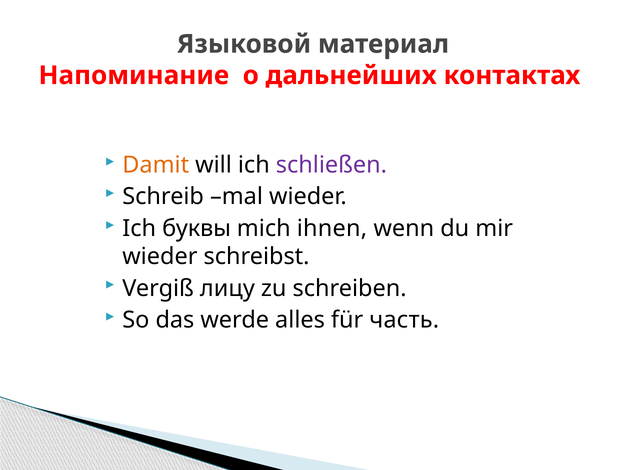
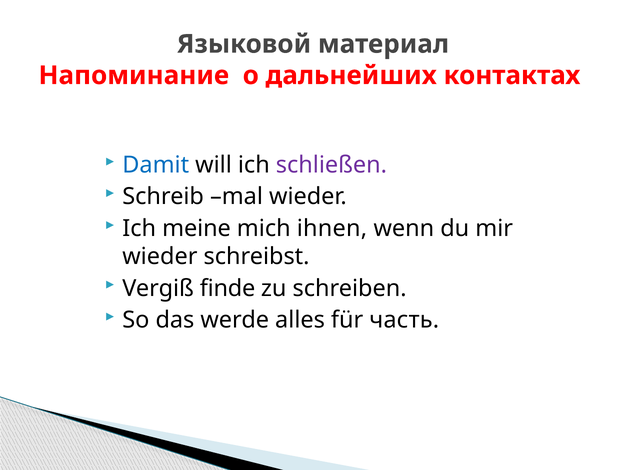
Damit colour: orange -> blue (156, 165)
буквы: буквы -> meine (196, 228)
лицу: лицу -> finde (228, 288)
